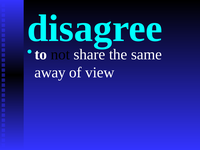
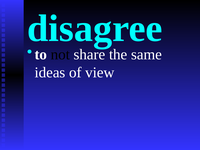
away: away -> ideas (50, 72)
